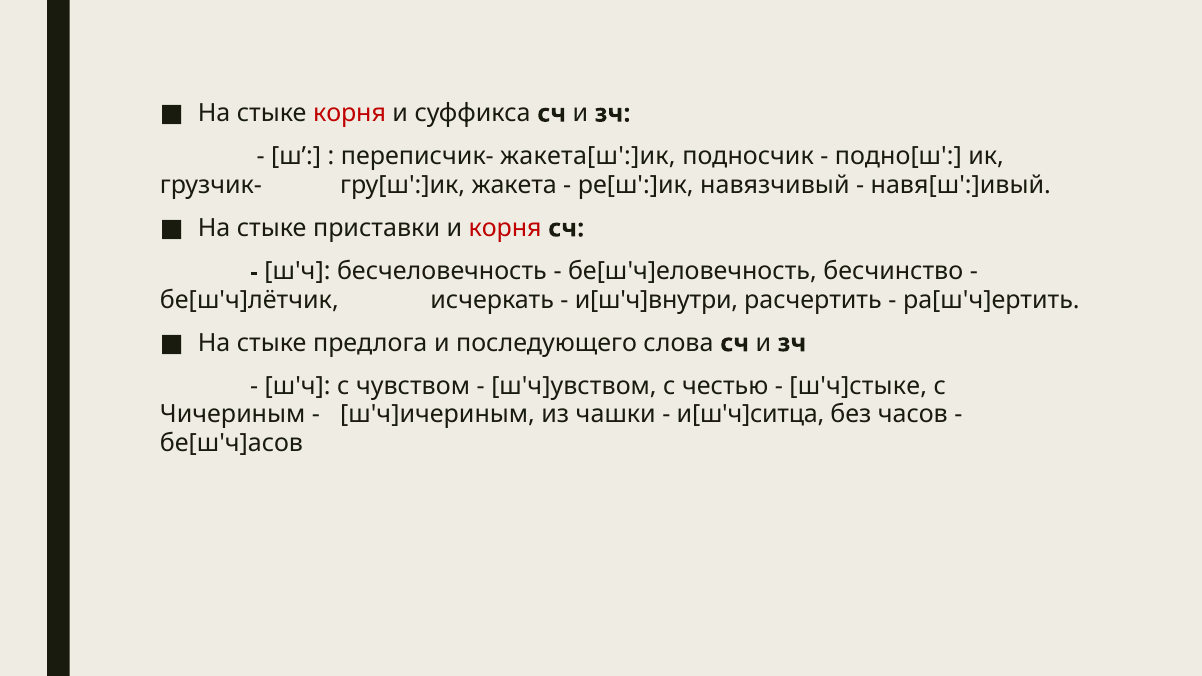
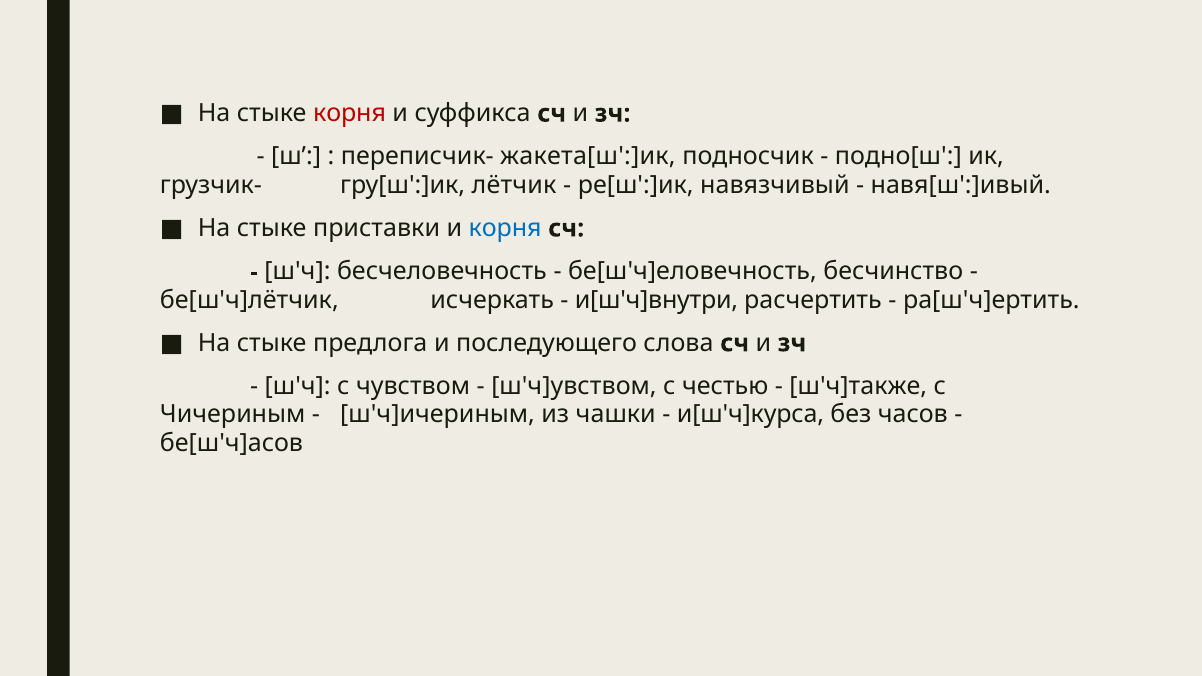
жакета: жакета -> лётчик (514, 185)
корня colour: red -> blue (505, 228)
ш'ч]стыке: ш'ч]стыке -> ш'ч]также (858, 386)
и[ш'ч]ситца: и[ш'ч]ситца -> и[ш'ч]курса (750, 415)
